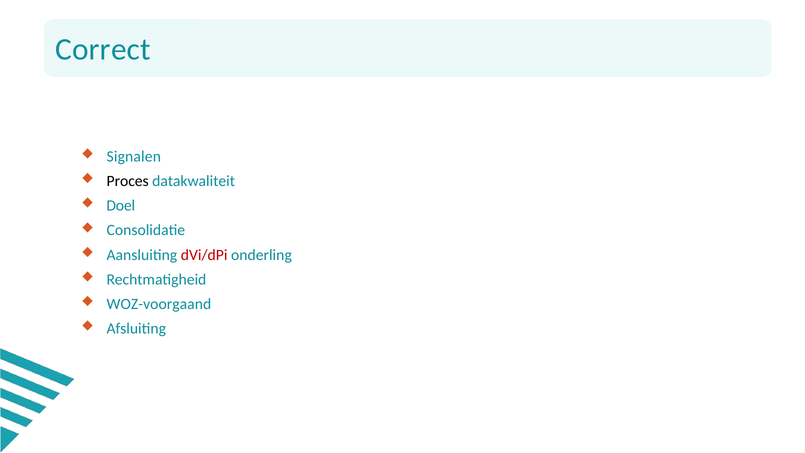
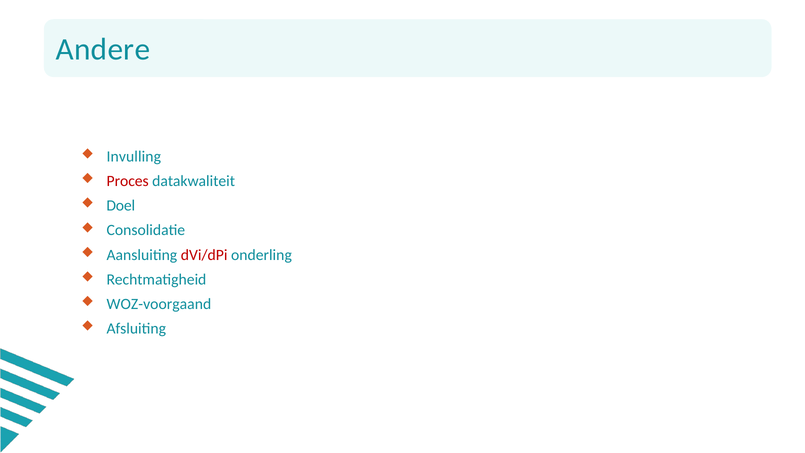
Correct: Correct -> Andere (103, 49)
Signalen: Signalen -> Invulling (134, 156)
Proces colour: black -> red (128, 181)
